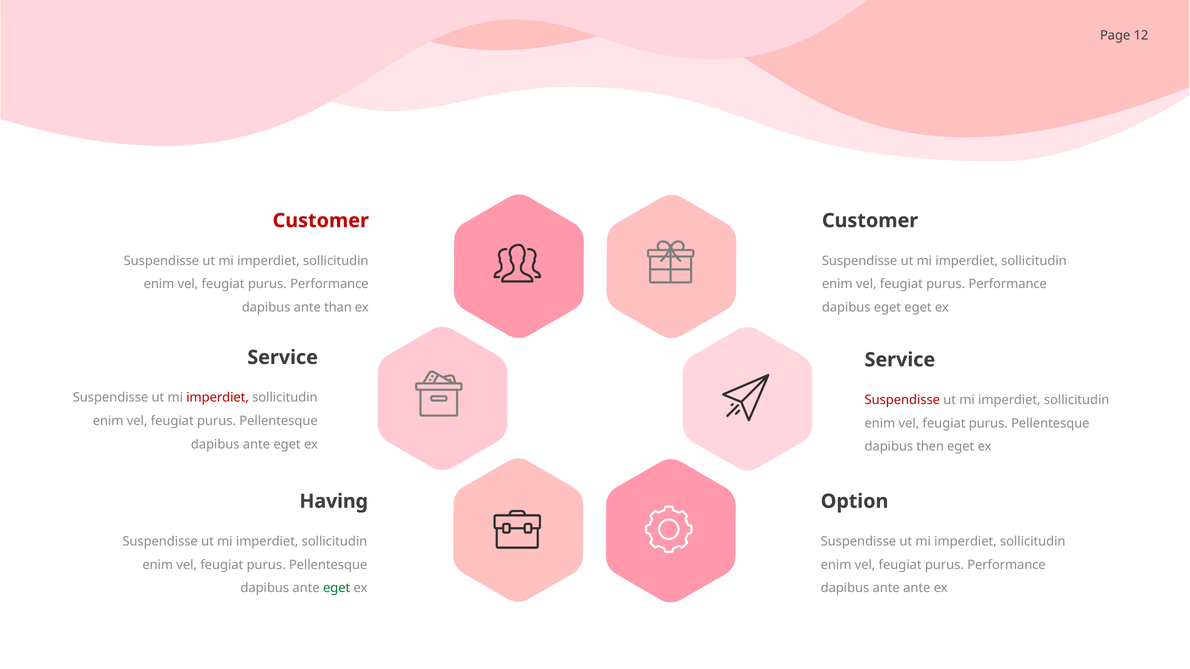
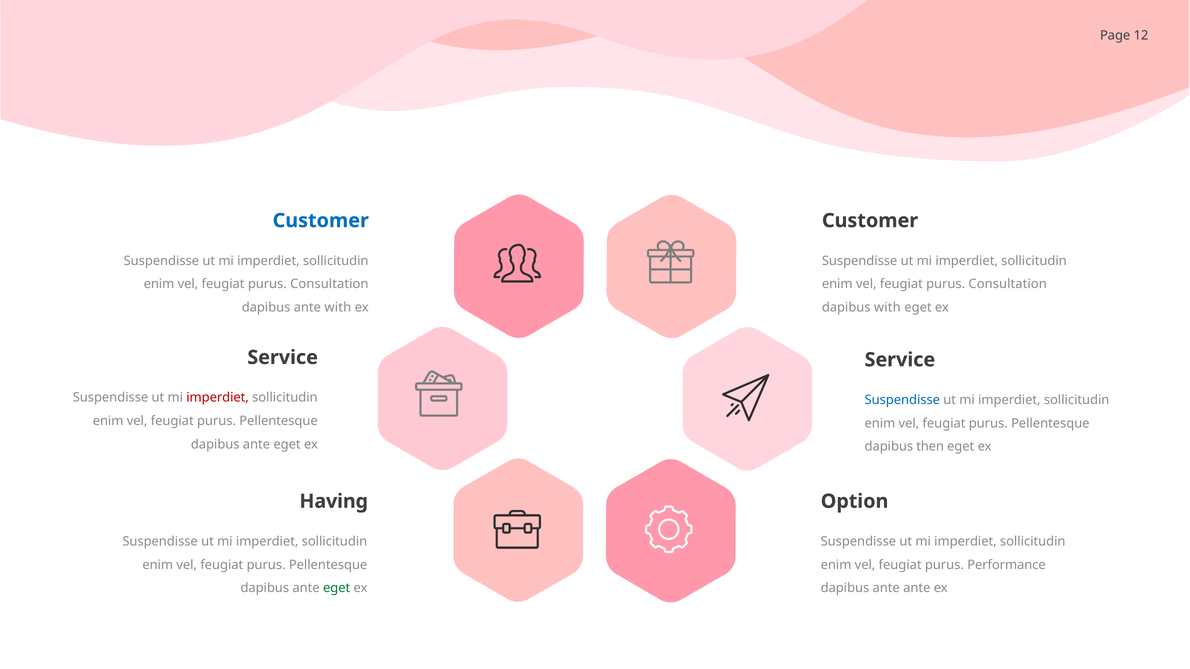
Customer colour: red -> blue (321, 221)
Performance: Performance -> Consultation (329, 284)
Performance: Performance -> Consultation (1008, 284)
ante than: than -> with (338, 308)
dapibus eget: eget -> with (887, 308)
Suspendisse colour: red -> blue (902, 400)
